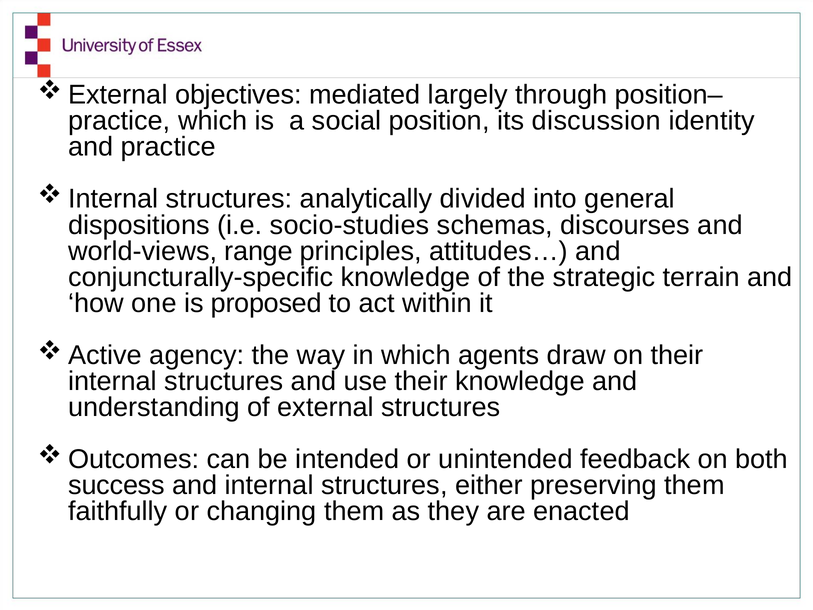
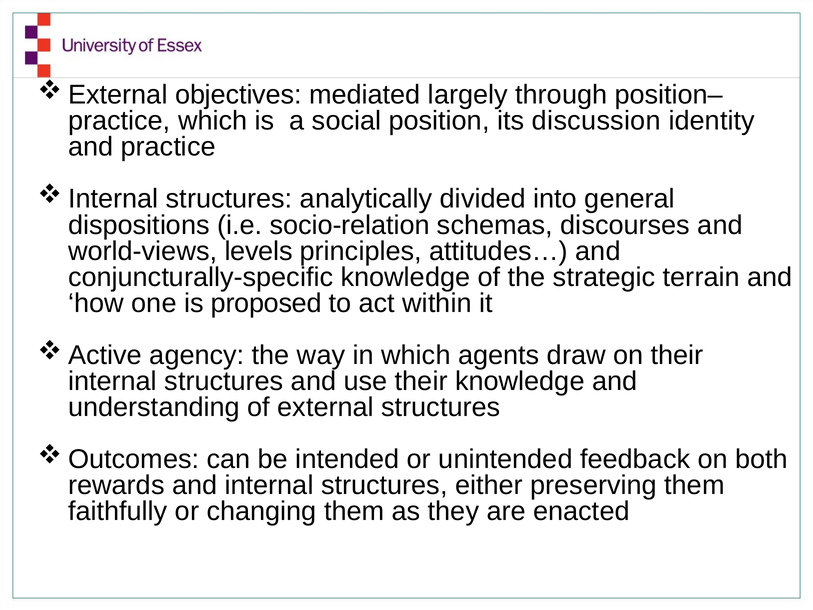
socio-studies: socio-studies -> socio-relation (350, 225)
range: range -> levels (259, 251)
success: success -> rewards (116, 485)
